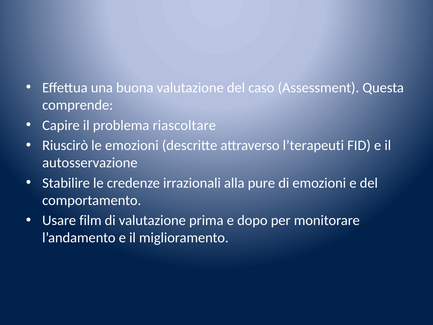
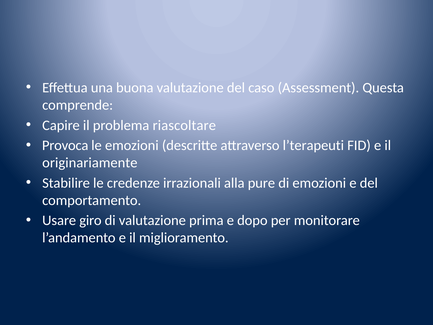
Riuscirò: Riuscirò -> Provoca (65, 145)
autosservazione: autosservazione -> originariamente (90, 163)
film: film -> giro (90, 220)
